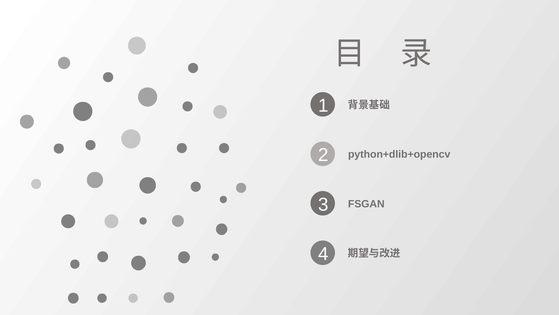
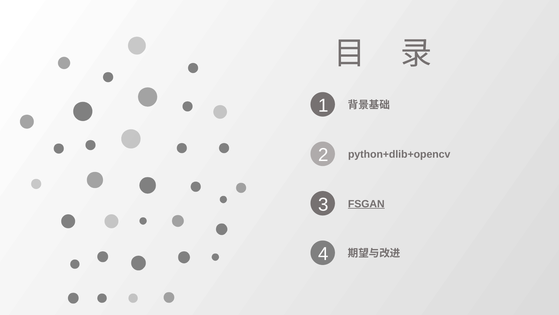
FSGAN underline: none -> present (366, 204)
